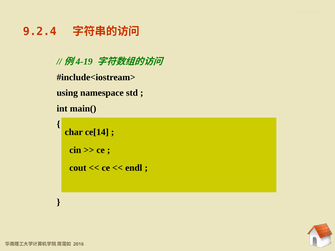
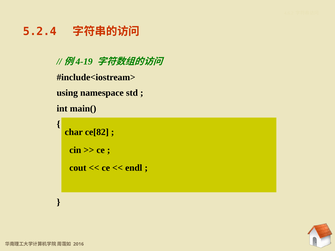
9.2.4: 9.2.4 -> 5.2.4 (40, 31)
ce[14: ce[14 -> ce[82 (97, 132)
